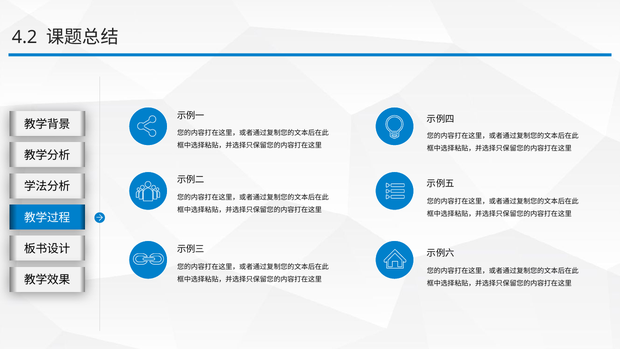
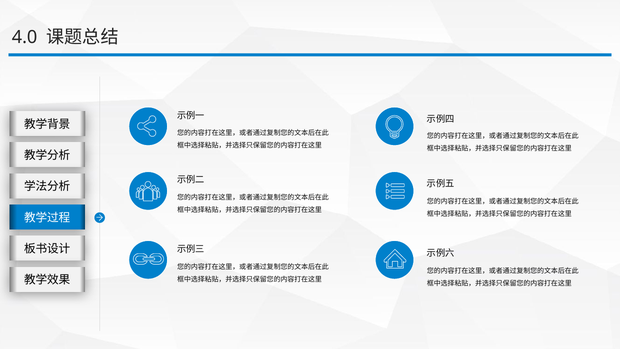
4.2: 4.2 -> 4.0 (25, 37)
